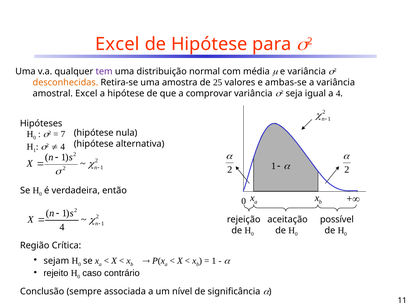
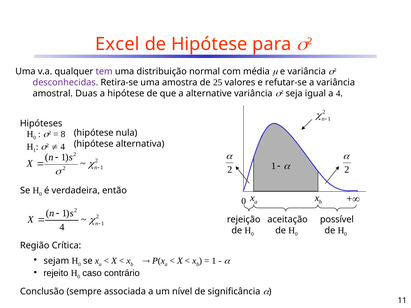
desconhecidas colour: orange -> purple (65, 83)
ambas-se: ambas-se -> refutar-se (286, 83)
amostral Excel: Excel -> Duas (86, 94)
comprovar: comprovar -> alternative (209, 94)
7: 7 -> 8 (63, 134)
